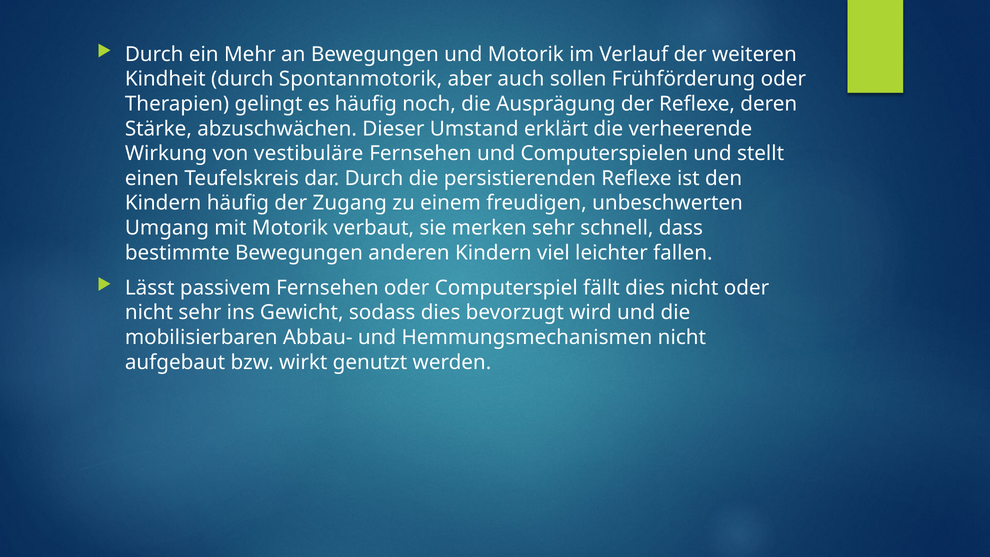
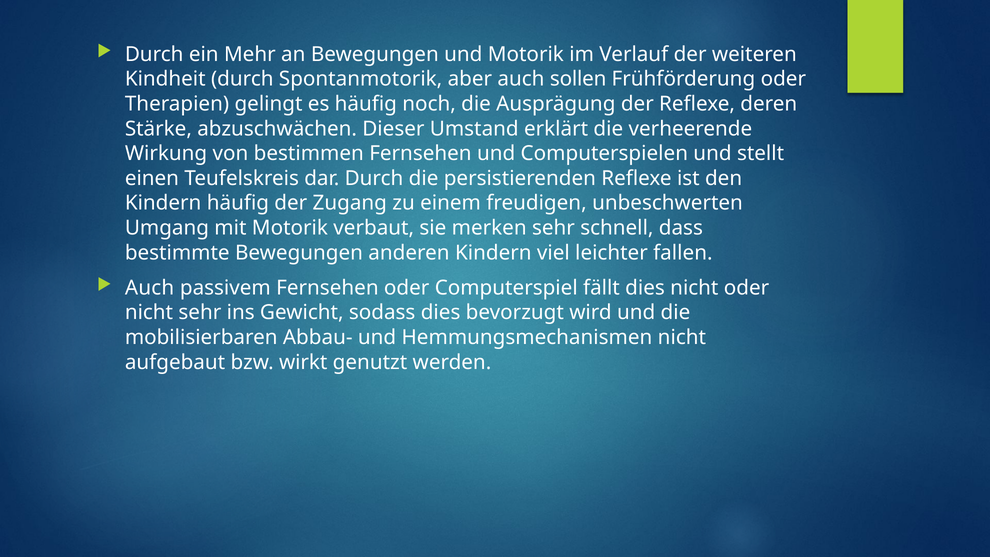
vestibuläre: vestibuläre -> bestimmen (309, 153)
Lässt: Lässt -> Auch (150, 288)
